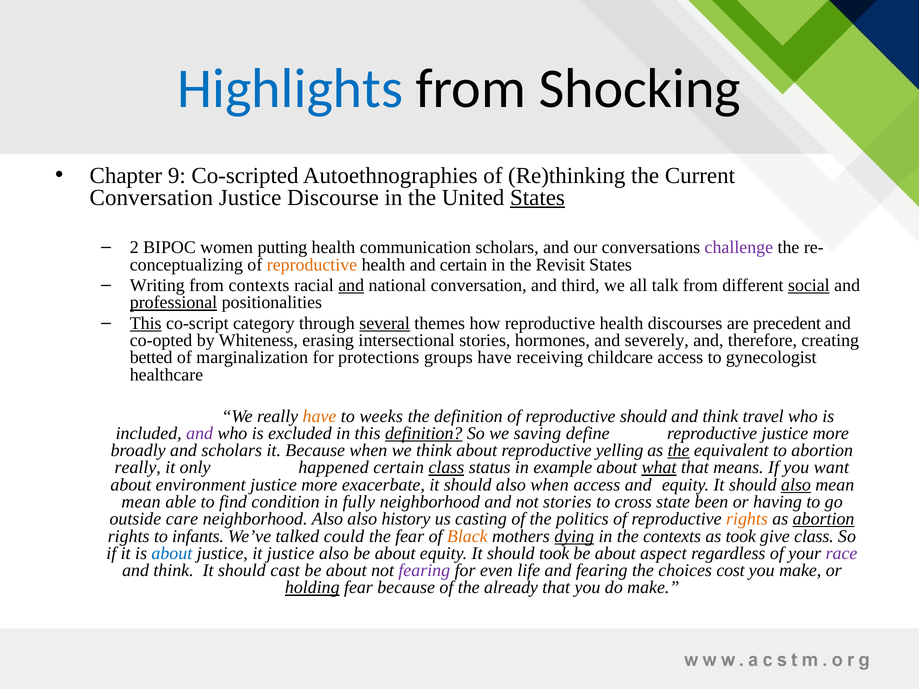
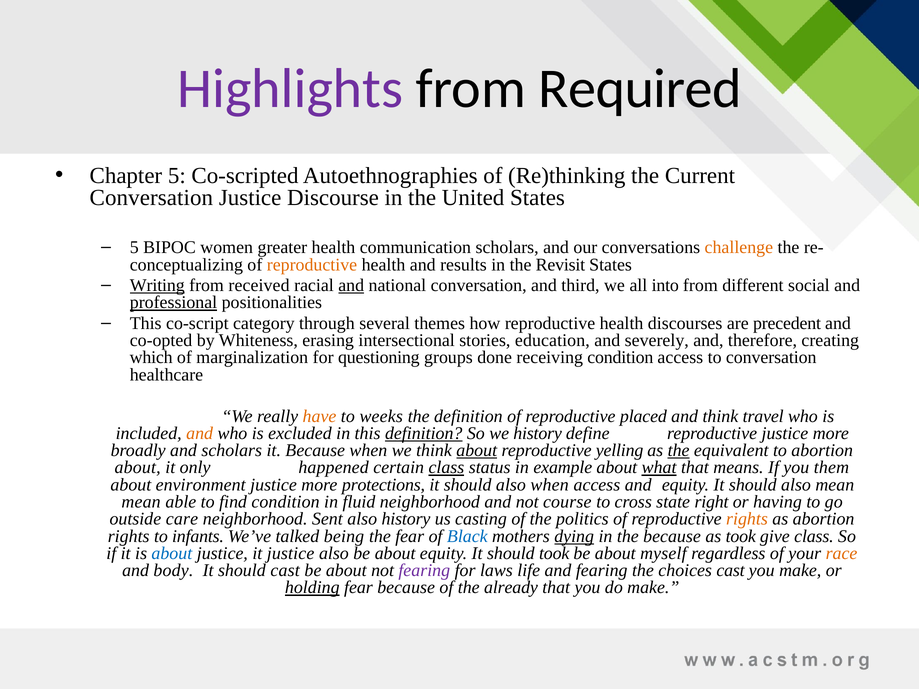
Highlights colour: blue -> purple (290, 89)
Shocking: Shocking -> Required (640, 89)
Chapter 9: 9 -> 5 (177, 175)
States underline: present -> none (537, 198)
2: 2 -> 5 (134, 248)
putting: putting -> greater (282, 248)
challenge colour: purple -> orange (739, 248)
and certain: certain -> results (463, 265)
Writing underline: none -> present (157, 286)
from contexts: contexts -> received (259, 286)
talk: talk -> into (665, 286)
social underline: present -> none (809, 286)
This underline: present -> none (146, 323)
several underline: present -> none (385, 323)
hormones: hormones -> education (552, 341)
betted: betted -> which (151, 358)
protections: protections -> questioning (379, 358)
groups have: have -> done (495, 358)
receiving childcare: childcare -> condition (620, 358)
to gynecologist: gynecologist -> conversation (771, 358)
reproductive should: should -> placed (643, 416)
and colour: purple -> orange (200, 433)
we saving: saving -> history (538, 433)
about underline: none -> present (477, 451)
really: really -> about (138, 468)
want: want -> them (831, 468)
exacerbate: exacerbate -> protections (384, 485)
also underline: present -> none (796, 485)
fully: fully -> fluid (359, 502)
not stories: stories -> course (567, 502)
been: been -> right (712, 502)
neighborhood Also: Also -> Sent (327, 519)
abortion underline: present -> none (824, 519)
could: could -> being (344, 536)
Black colour: orange -> blue (467, 536)
the contexts: contexts -> because (672, 536)
aspect: aspect -> myself (663, 553)
race colour: purple -> orange (842, 553)
think: think -> body (173, 571)
even: even -> laws (496, 571)
choices cost: cost -> cast (731, 571)
